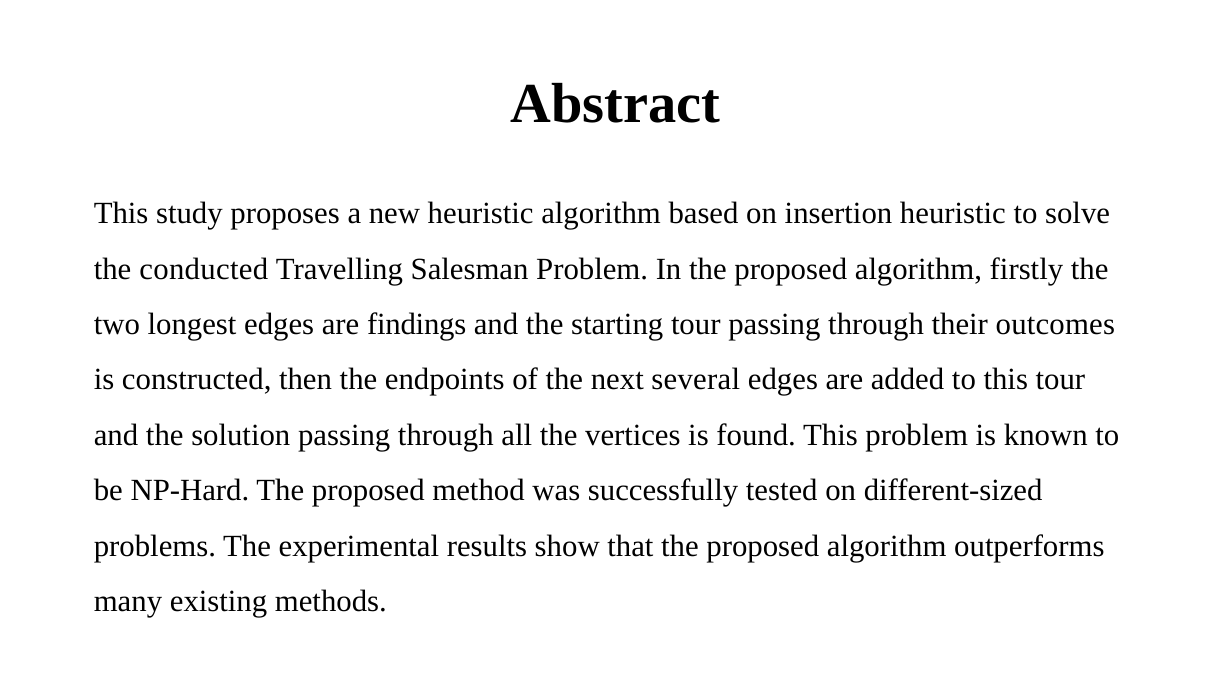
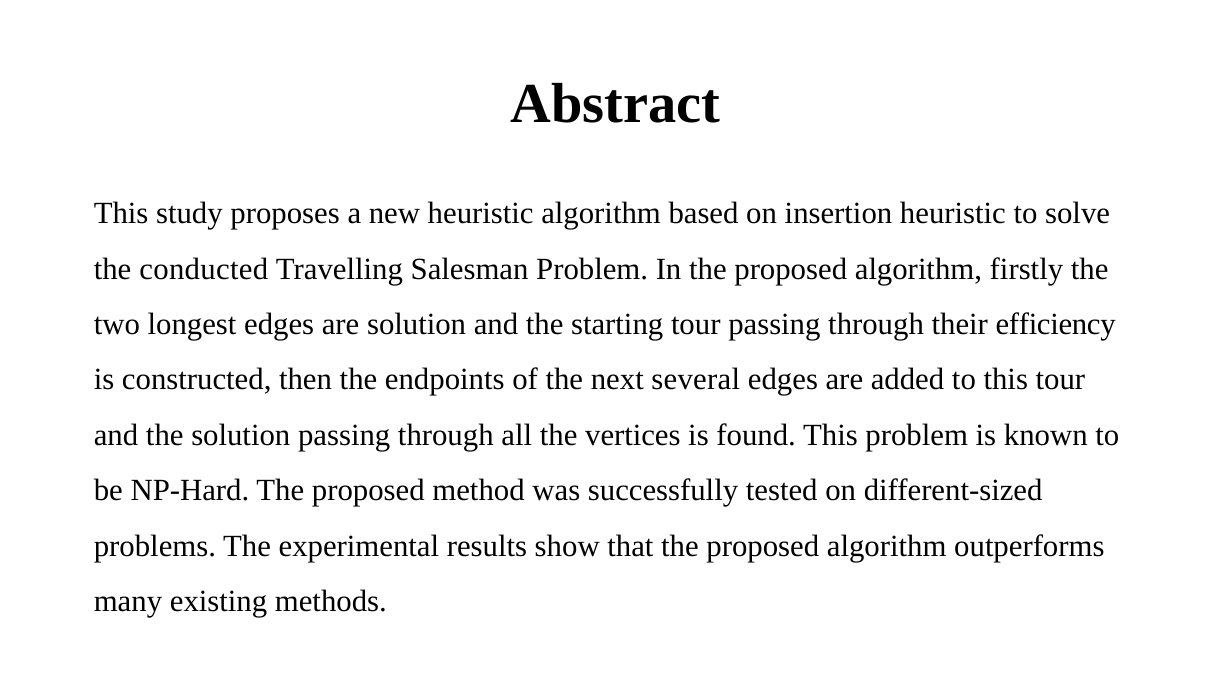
are findings: findings -> solution (417, 324)
outcomes: outcomes -> efficiency (1056, 324)
